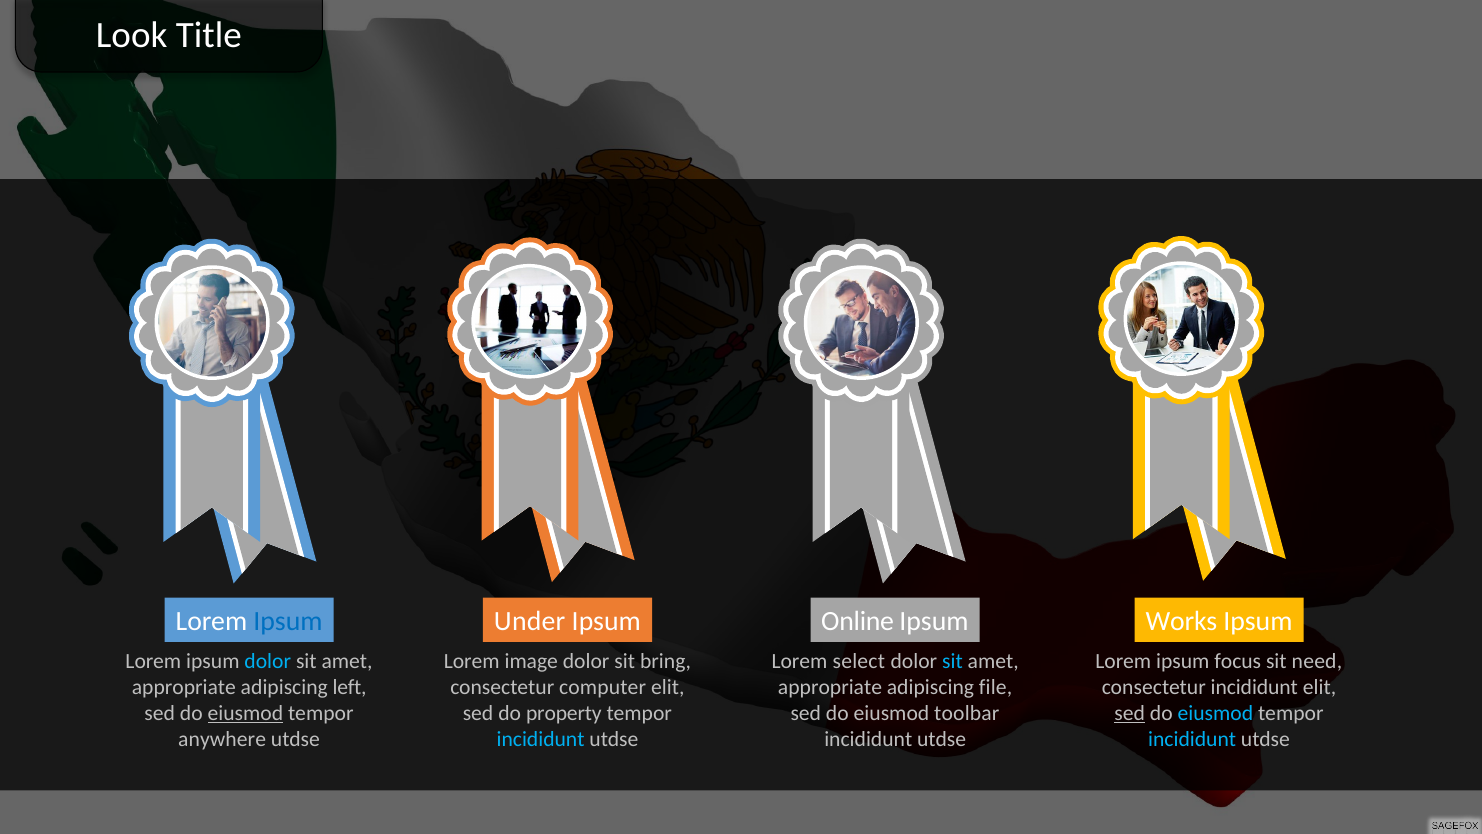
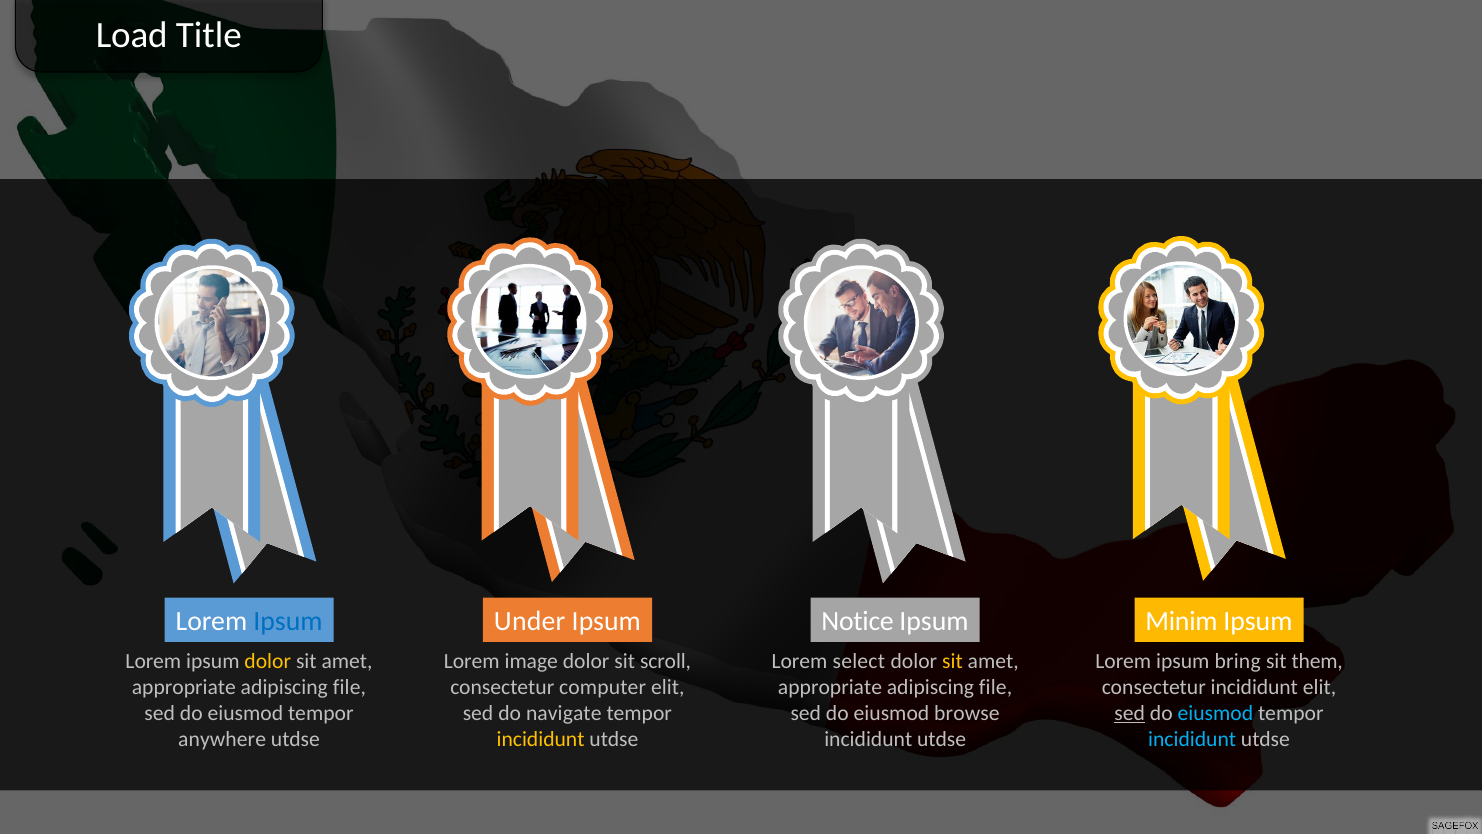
Look: Look -> Load (132, 35)
Online: Online -> Notice (858, 621)
Works: Works -> Minim (1182, 621)
dolor colour: light blue -> yellow (268, 661)
bring: bring -> scroll (666, 661)
sit colour: light blue -> yellow (952, 661)
focus: focus -> bring (1238, 661)
need: need -> them (1317, 661)
left: left -> file (349, 687)
eiusmod underline: present -> none (245, 713)
property: property -> navigate (564, 713)
toolbar: toolbar -> browse (967, 713)
incididunt colour: light blue -> yellow (541, 739)
